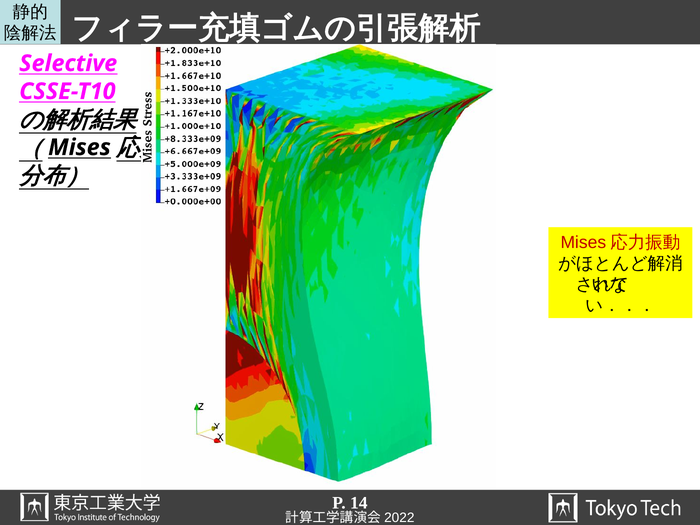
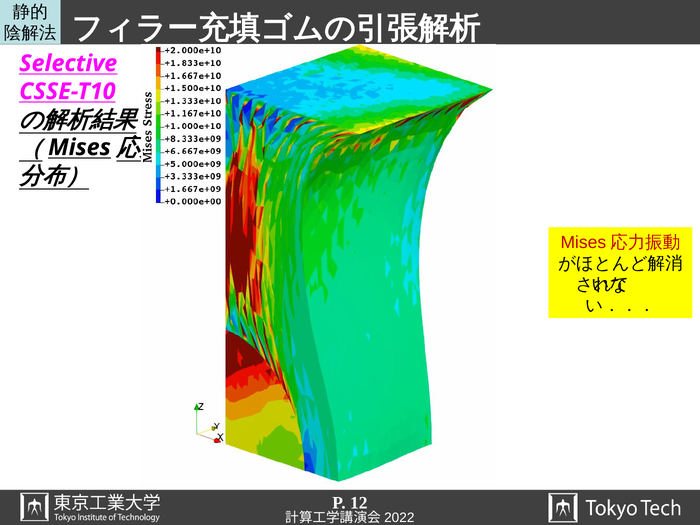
14: 14 -> 12 (359, 503)
